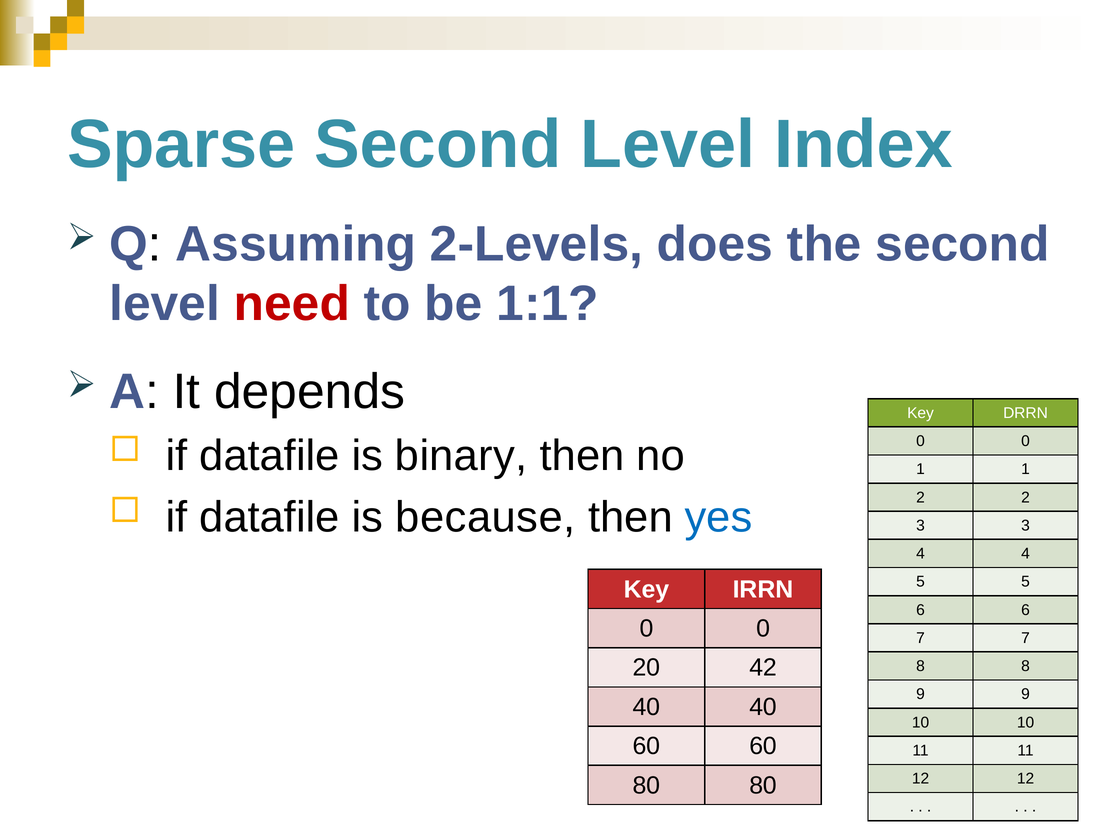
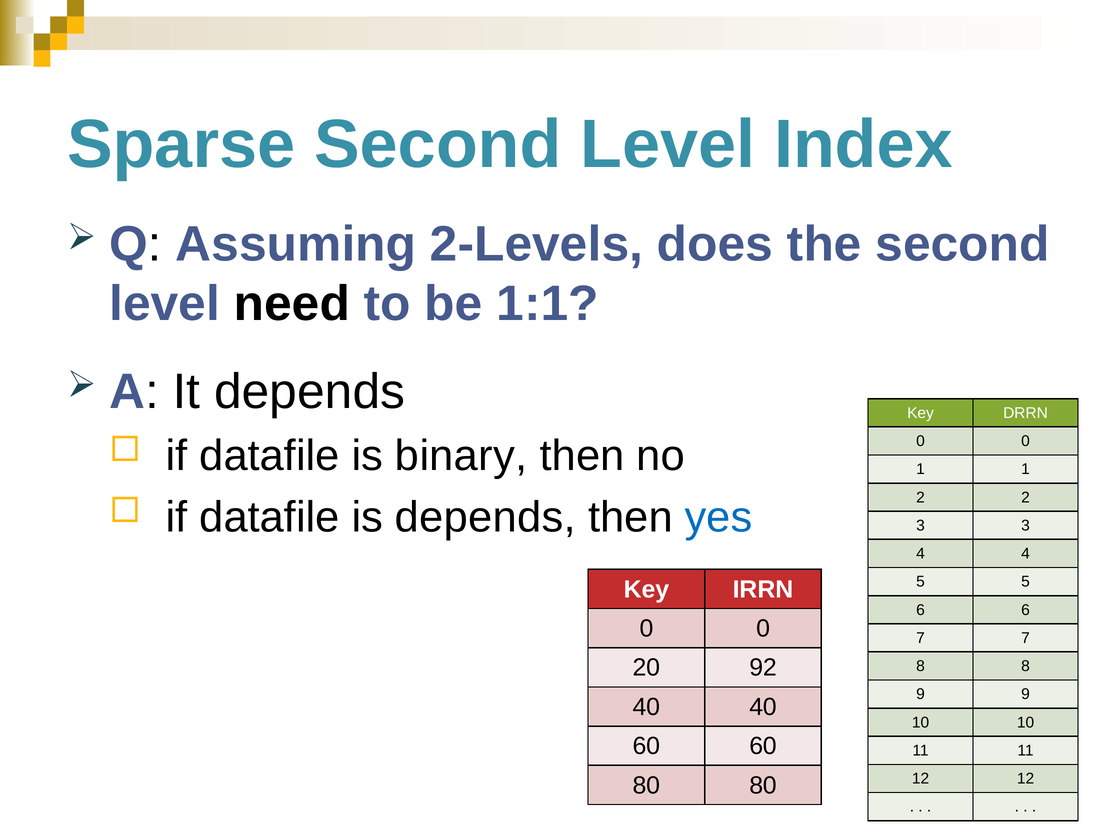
need colour: red -> black (292, 304)
is because: because -> depends (485, 517)
42: 42 -> 92 (763, 668)
